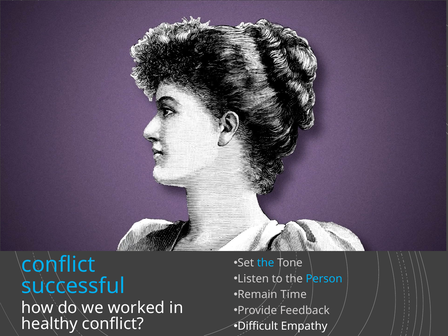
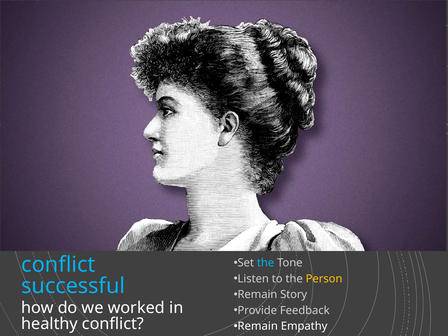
Person colour: light blue -> yellow (324, 279)
Time: Time -> Story (294, 295)
Difficult: Difficult -> Remain (258, 326)
